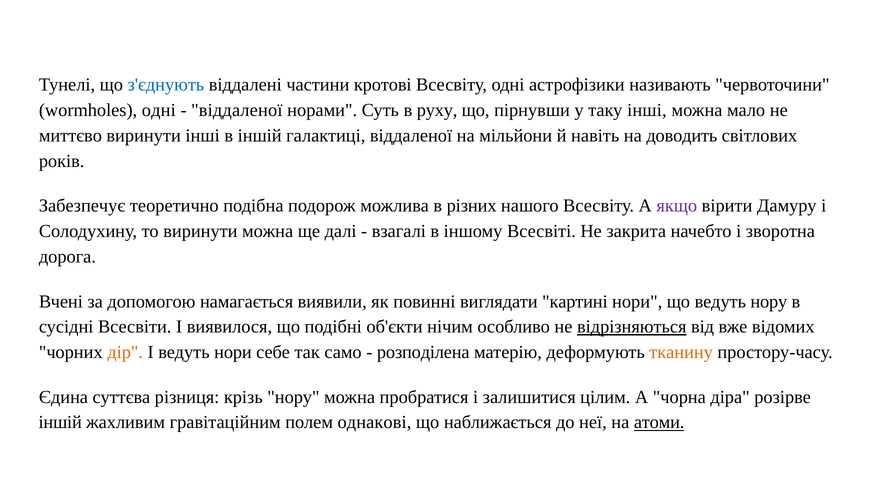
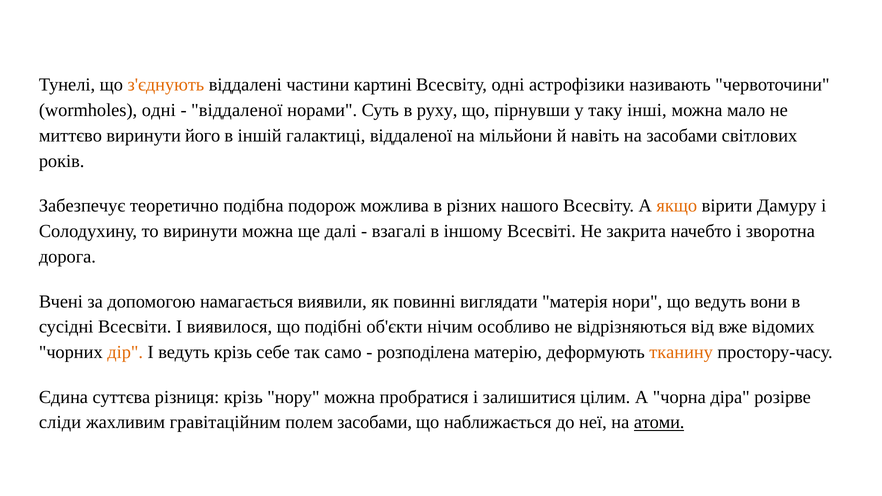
з'єднують colour: blue -> orange (166, 85)
кротові: кротові -> картині (383, 85)
виринути інші: інші -> його (203, 136)
на доводить: доводить -> засобами (682, 136)
якщо colour: purple -> orange (677, 206)
картині: картині -> матерія (575, 302)
ведуть нору: нору -> вони (769, 302)
відрізняються underline: present -> none (632, 327)
ведуть нори: нори -> крізь (233, 352)
іншій: іншій -> сліди (60, 423)
полем однакові: однакові -> засобами (375, 423)
